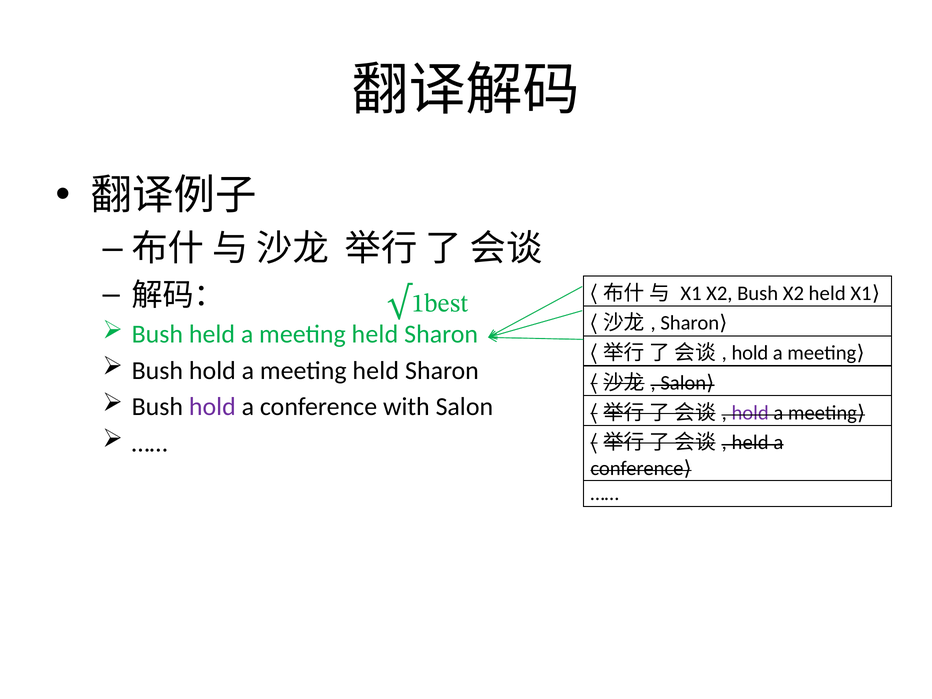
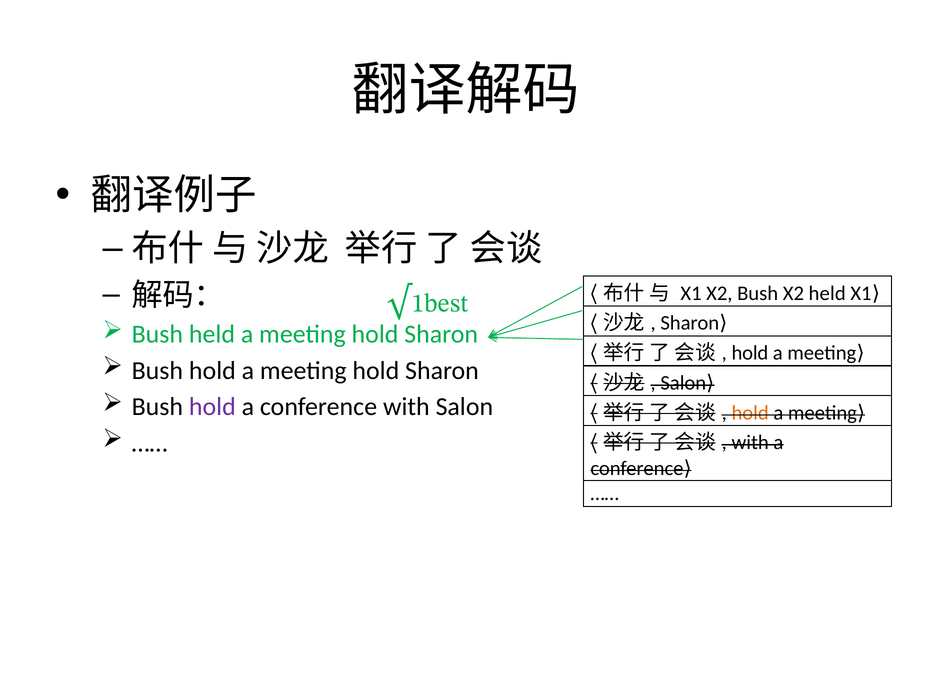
held a meeting held: held -> hold (375, 334)
hold a meeting held: held -> hold (376, 371)
hold colour: purple -> orange (750, 413)
held: held -> with (750, 443)
